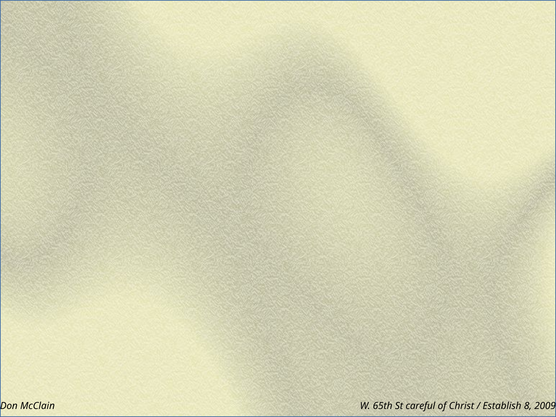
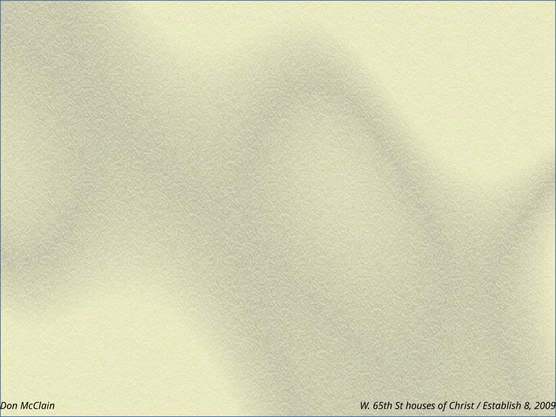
careful: careful -> houses (420, 406)
